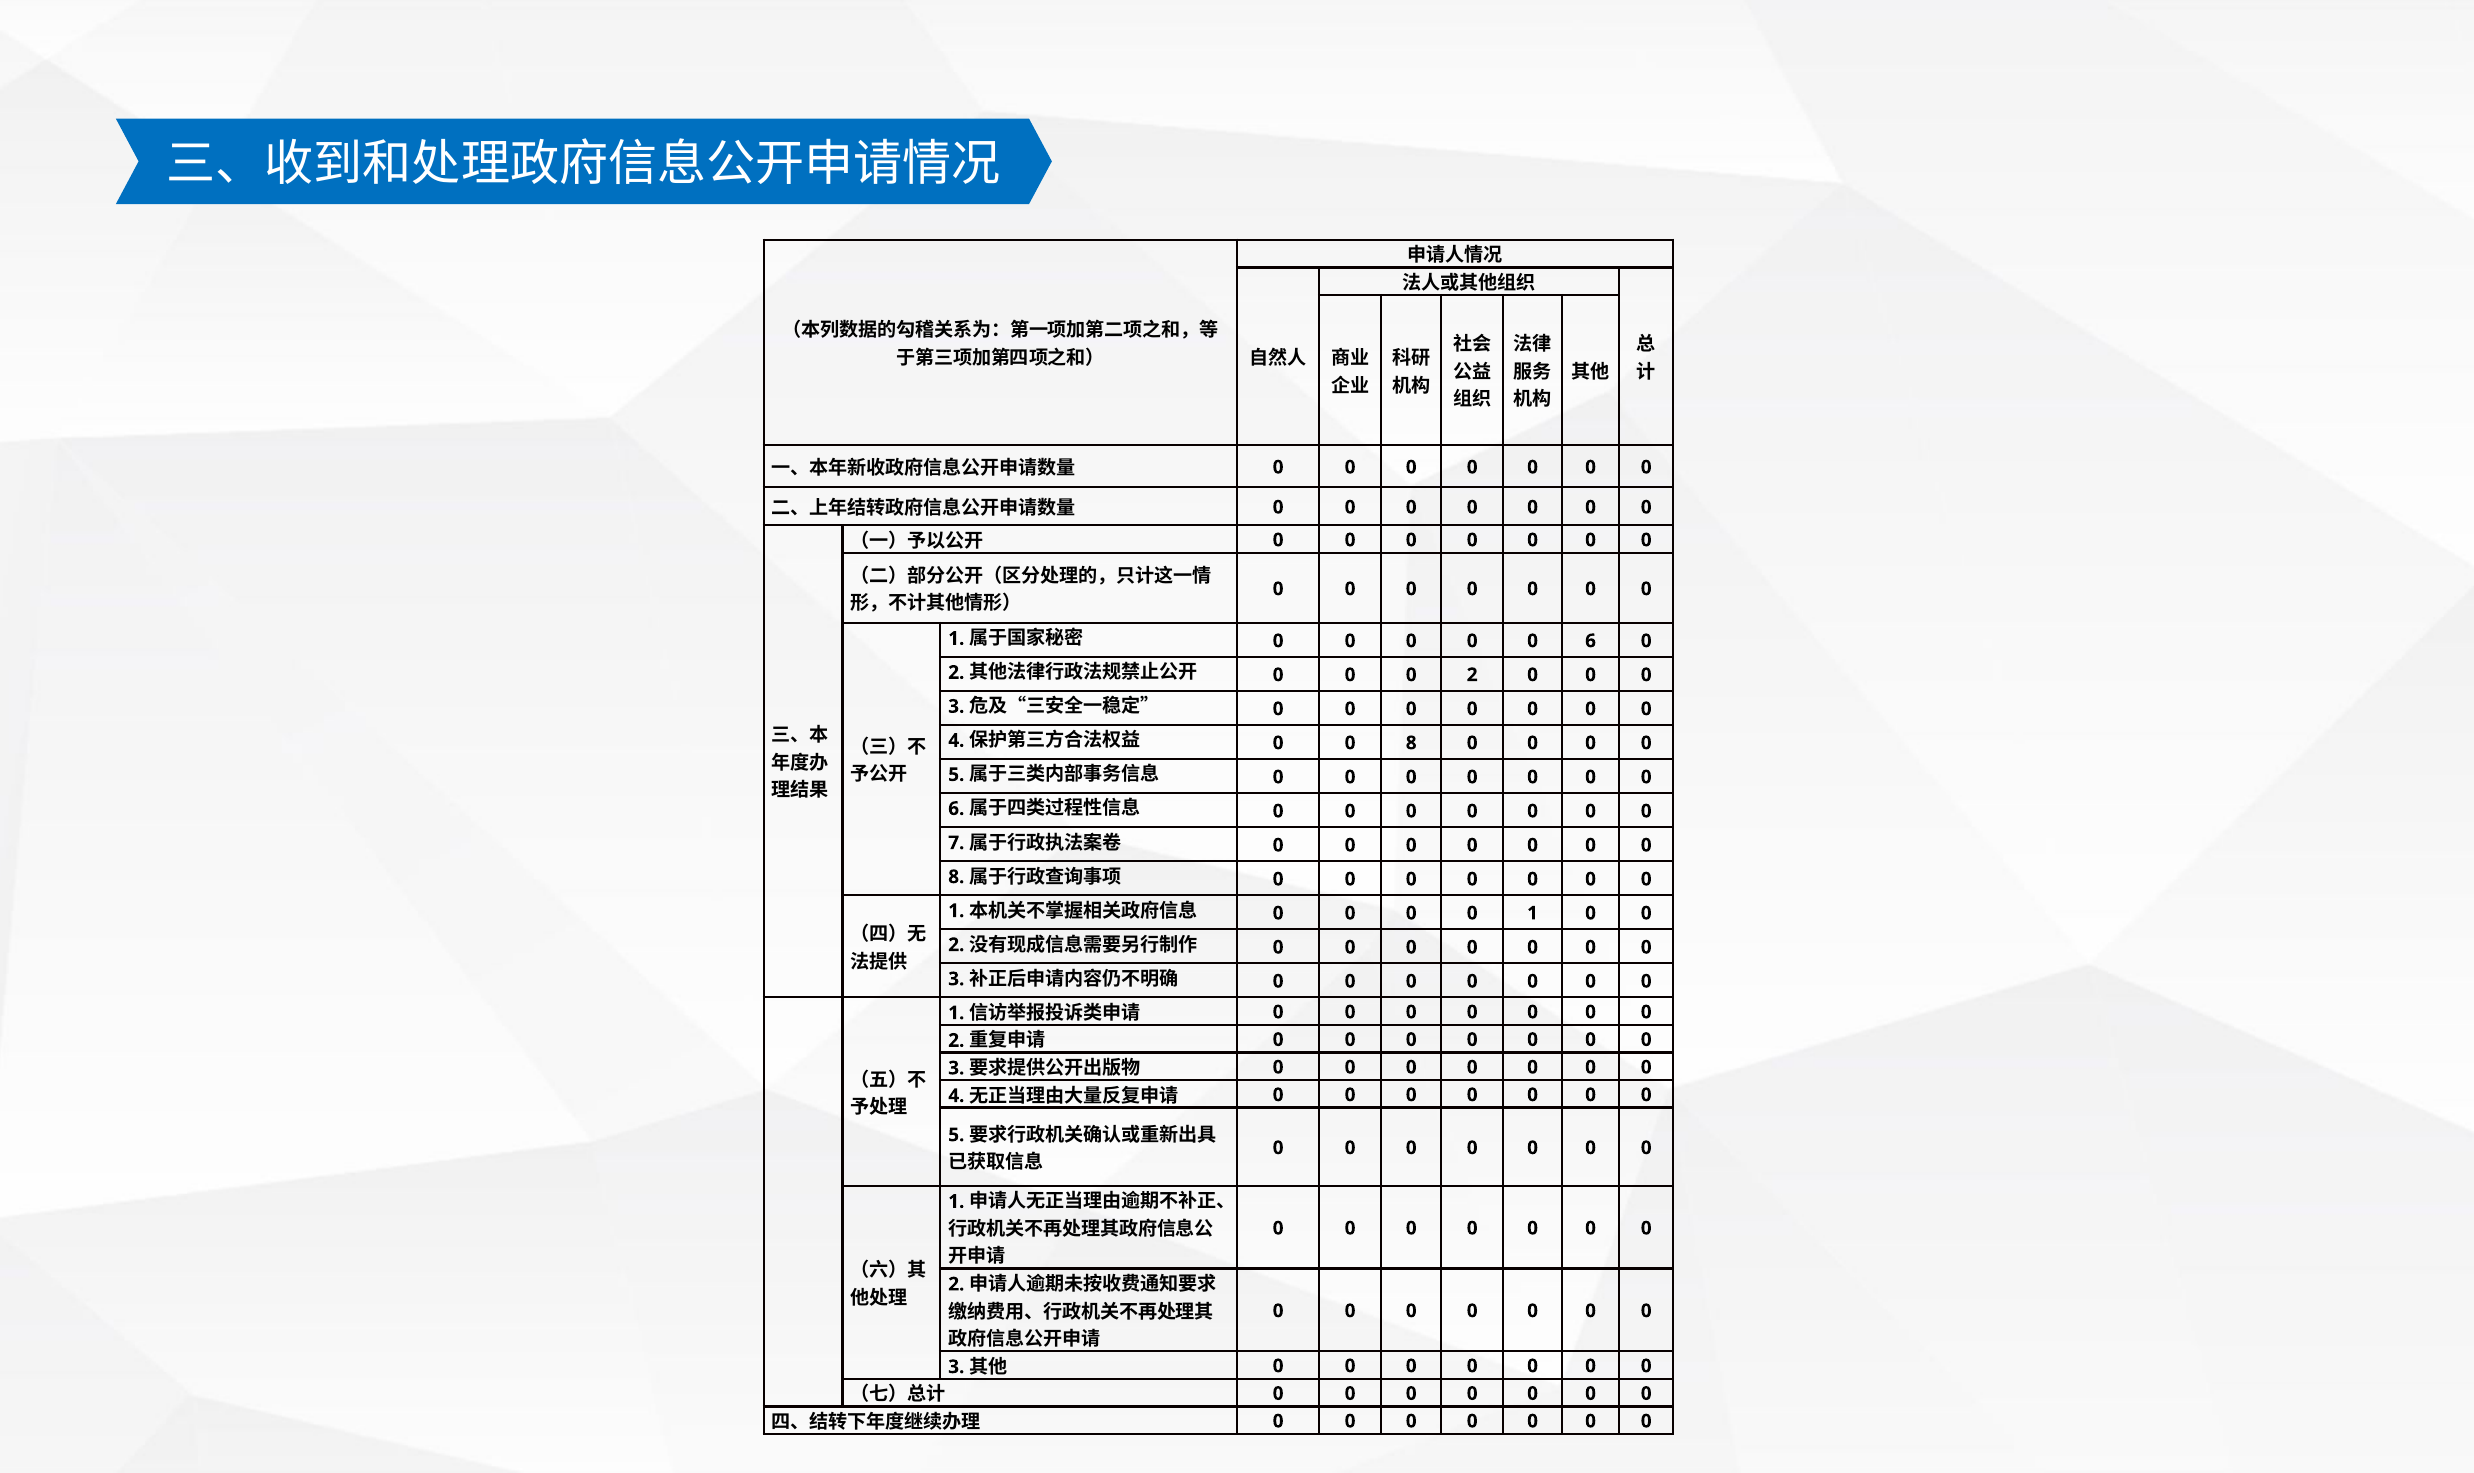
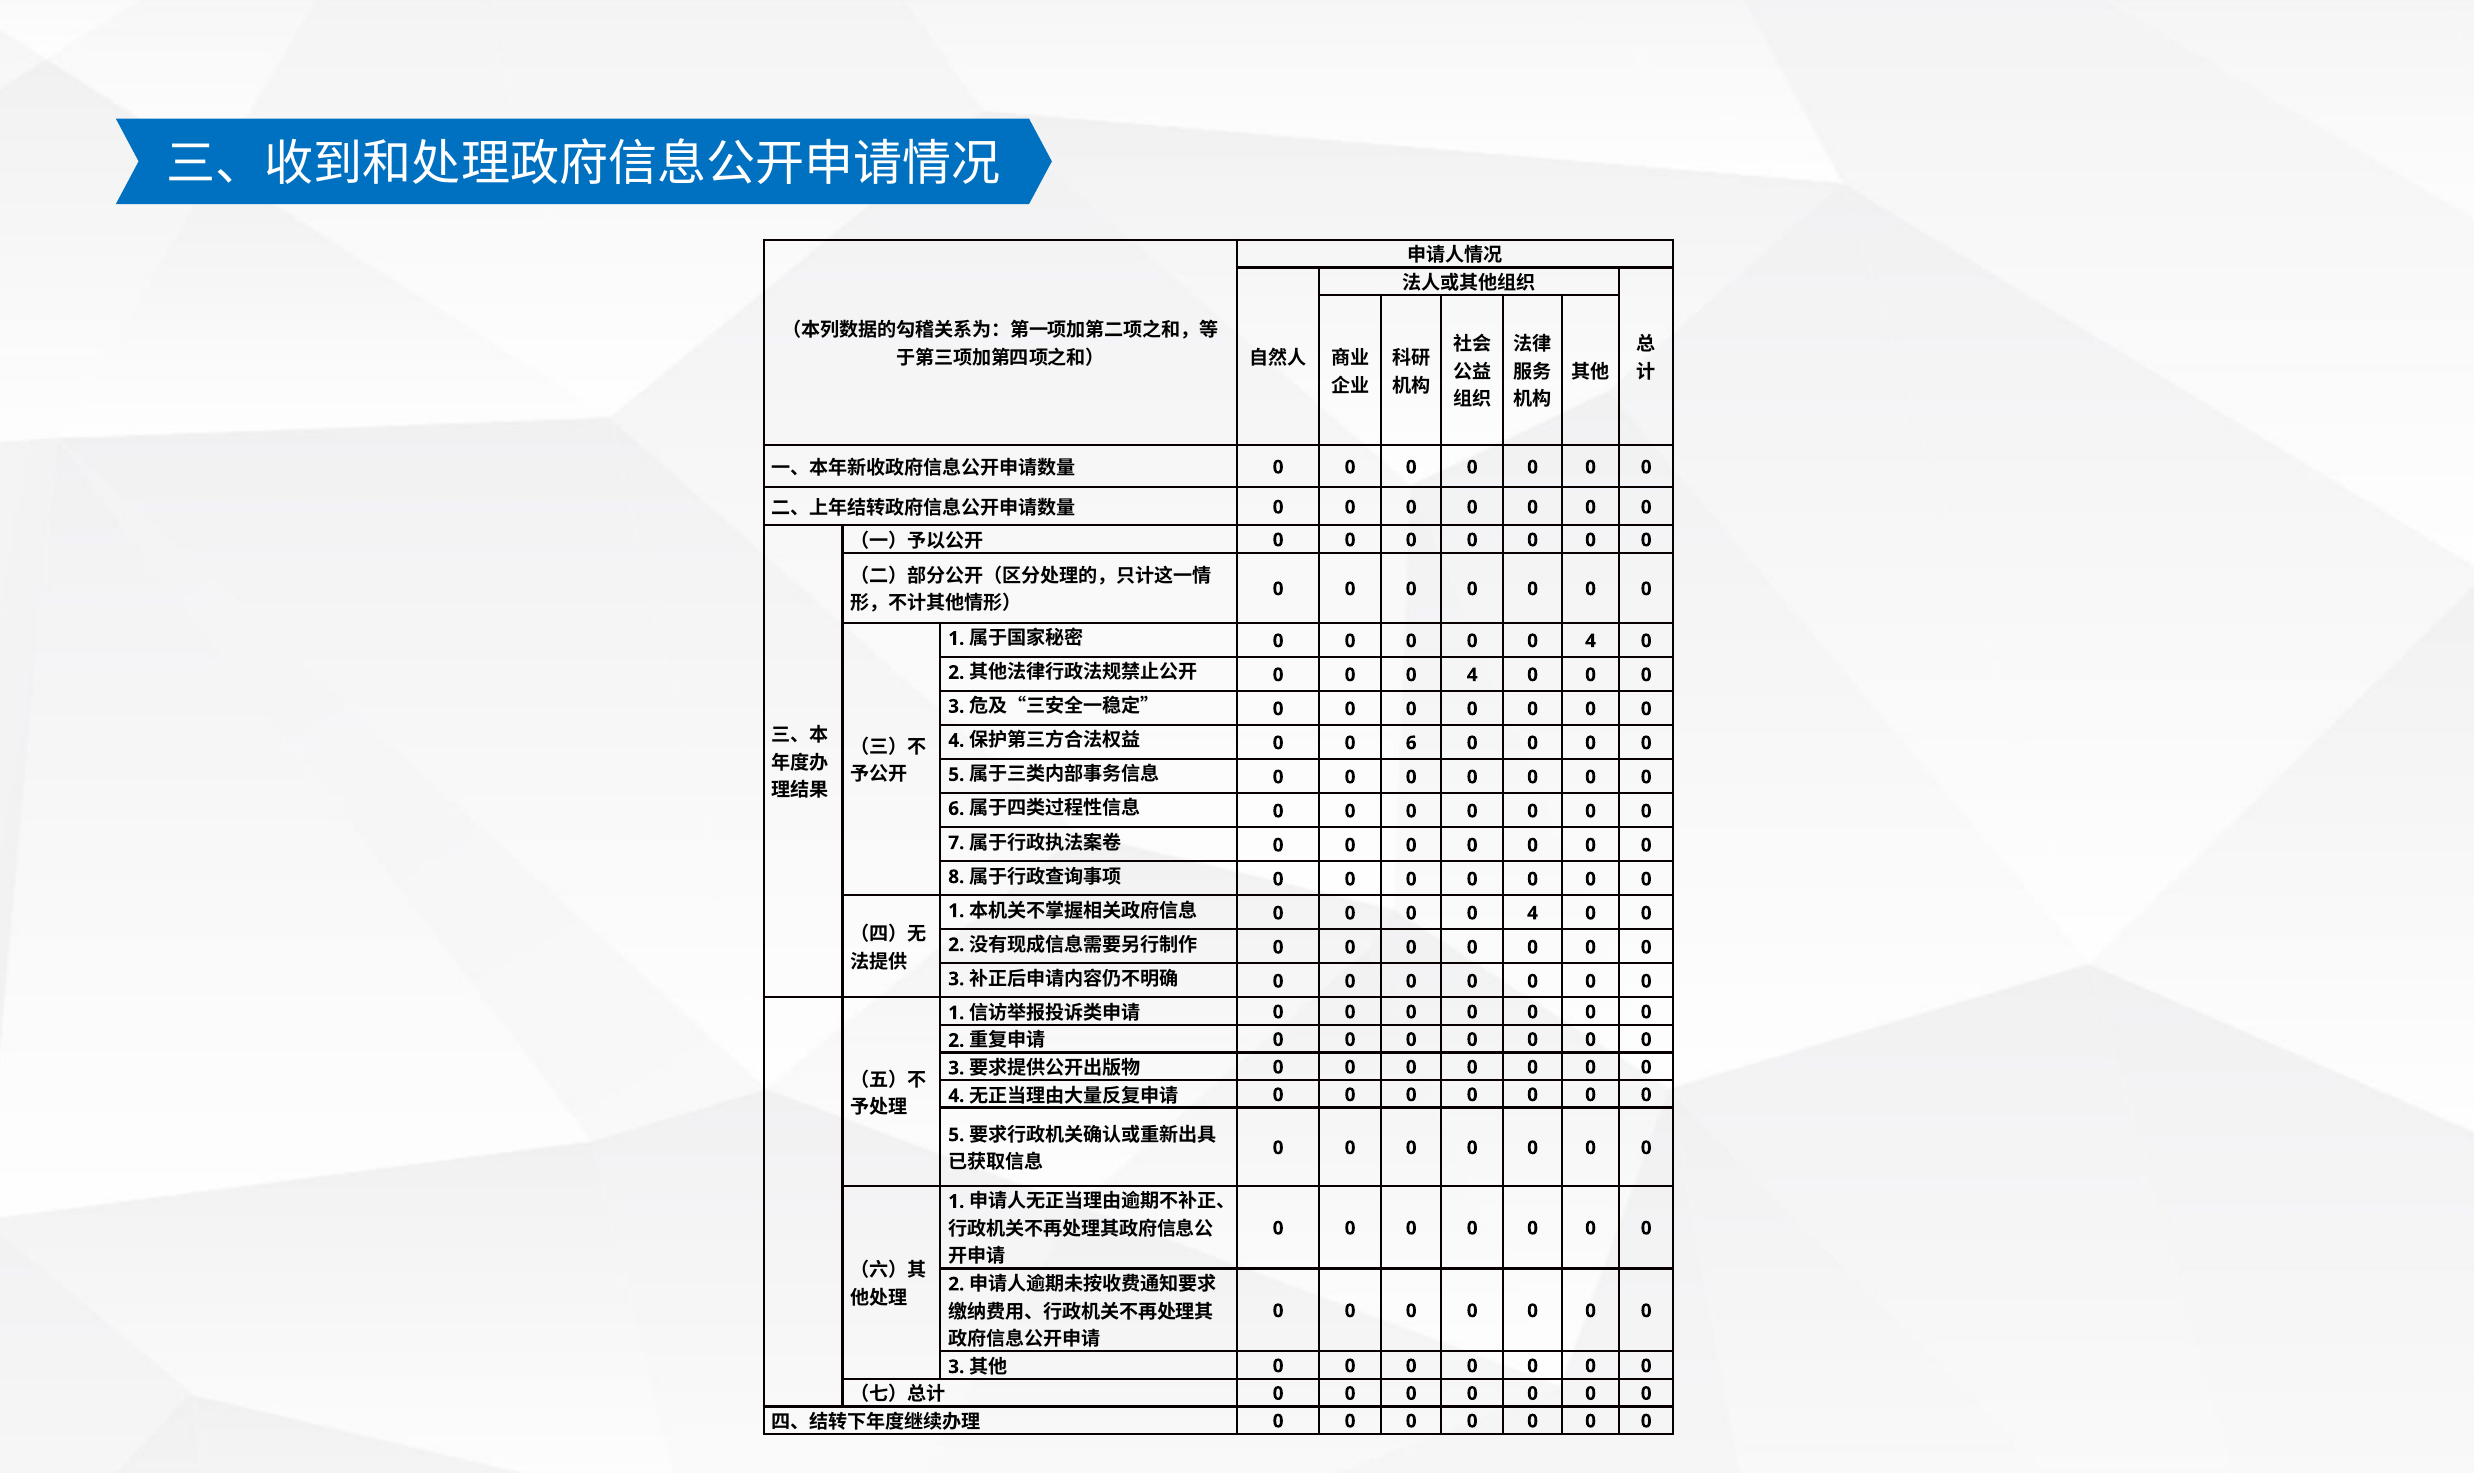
6: 6 -> 4 (1591, 641)
2: 2 -> 4 (1472, 675)
8: 8 -> 6 (1411, 743)
1: 1 -> 4 (1533, 913)
